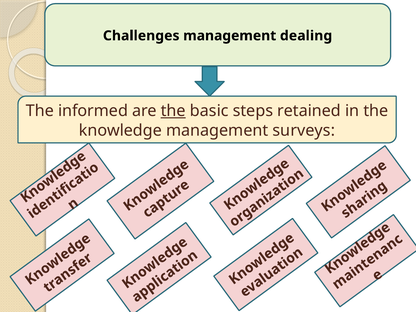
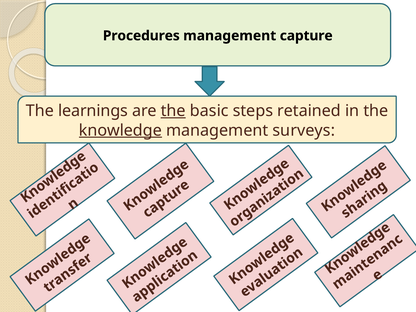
Challenges: Challenges -> Procedures (141, 36)
dealing: dealing -> capture (306, 36)
informed: informed -> learnings (93, 111)
knowledge underline: none -> present (120, 130)
